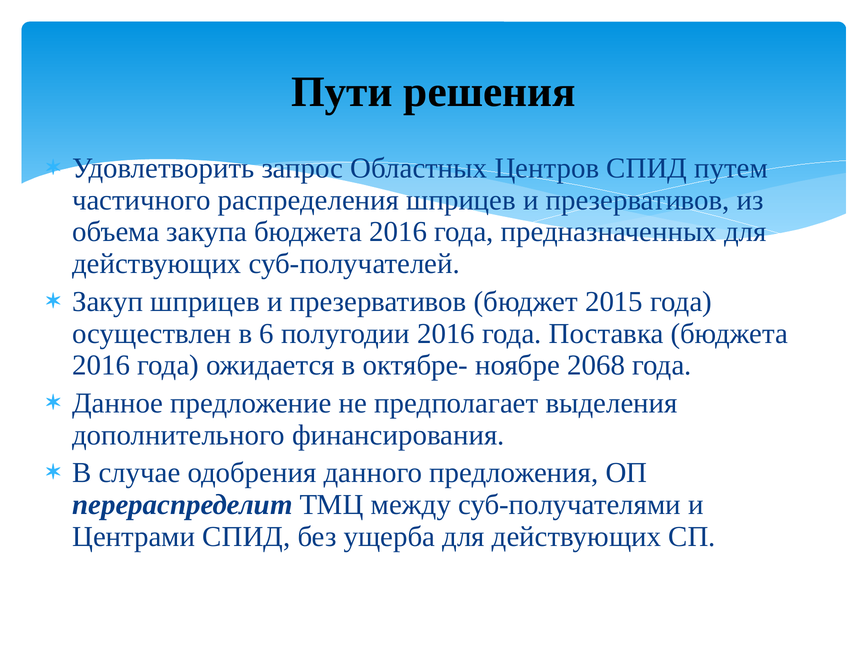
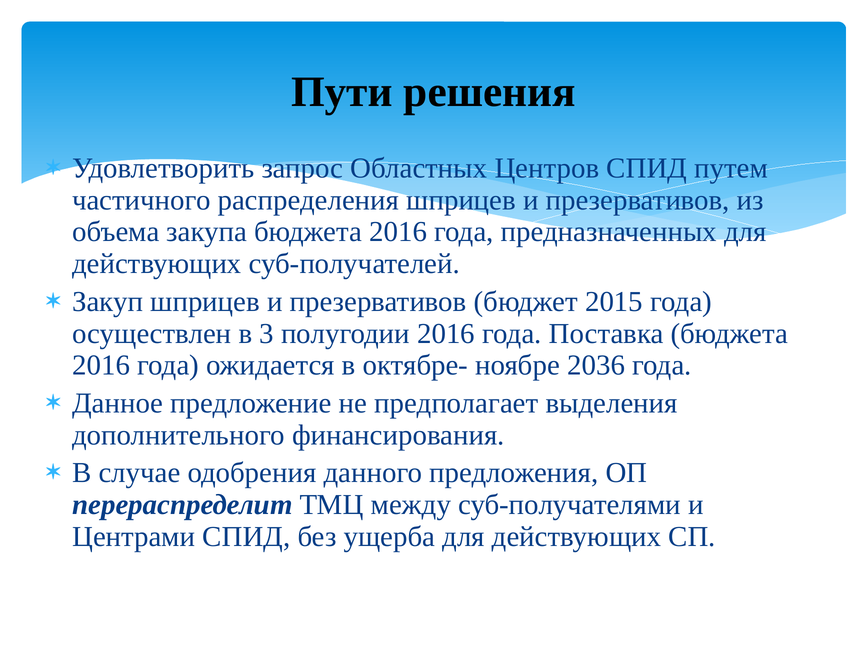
6: 6 -> 3 (267, 334)
2068: 2068 -> 2036 (596, 366)
